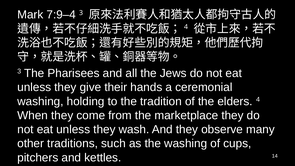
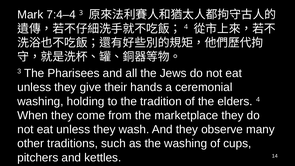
7:9–4: 7:9–4 -> 7:4–4 (61, 15)
